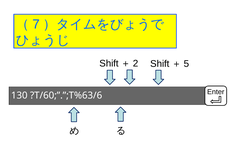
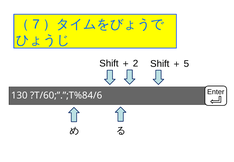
?T/60;”.”;T%63/6: ?T/60;”.”;T%63/6 -> ?T/60;”.”;T%84/6 (66, 95)
